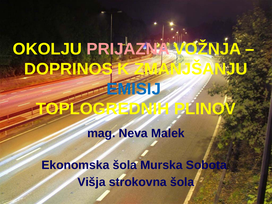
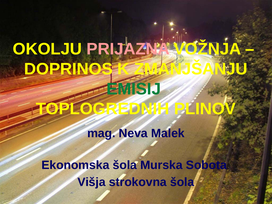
EMISIJ colour: blue -> green (134, 89)
